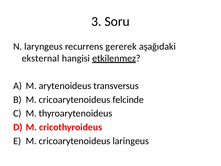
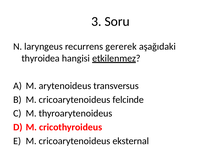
eksternal: eksternal -> thyroidea (41, 58)
laringeus: laringeus -> eksternal (131, 141)
